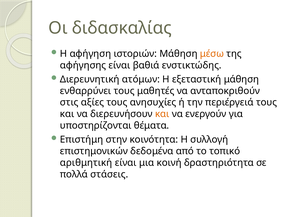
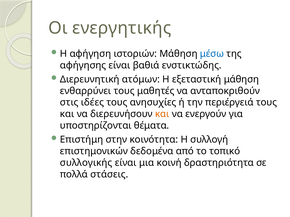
διδασκαλίας: διδασκαλίας -> ενεργητικής (122, 28)
μέσω colour: orange -> blue (212, 54)
αξίες: αξίες -> ιδέες (92, 103)
αριθμητική: αριθμητική -> συλλογικής (86, 163)
